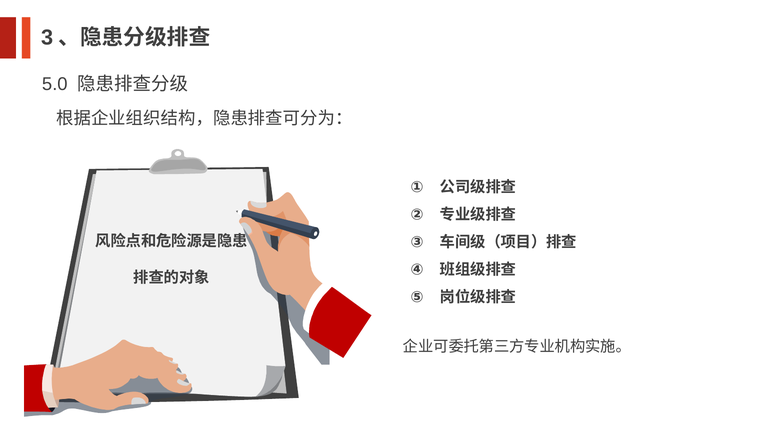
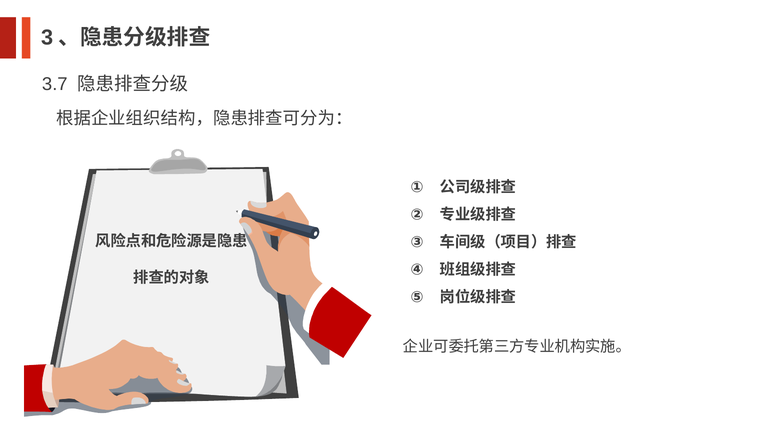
5.0: 5.0 -> 3.7 (55, 84)
